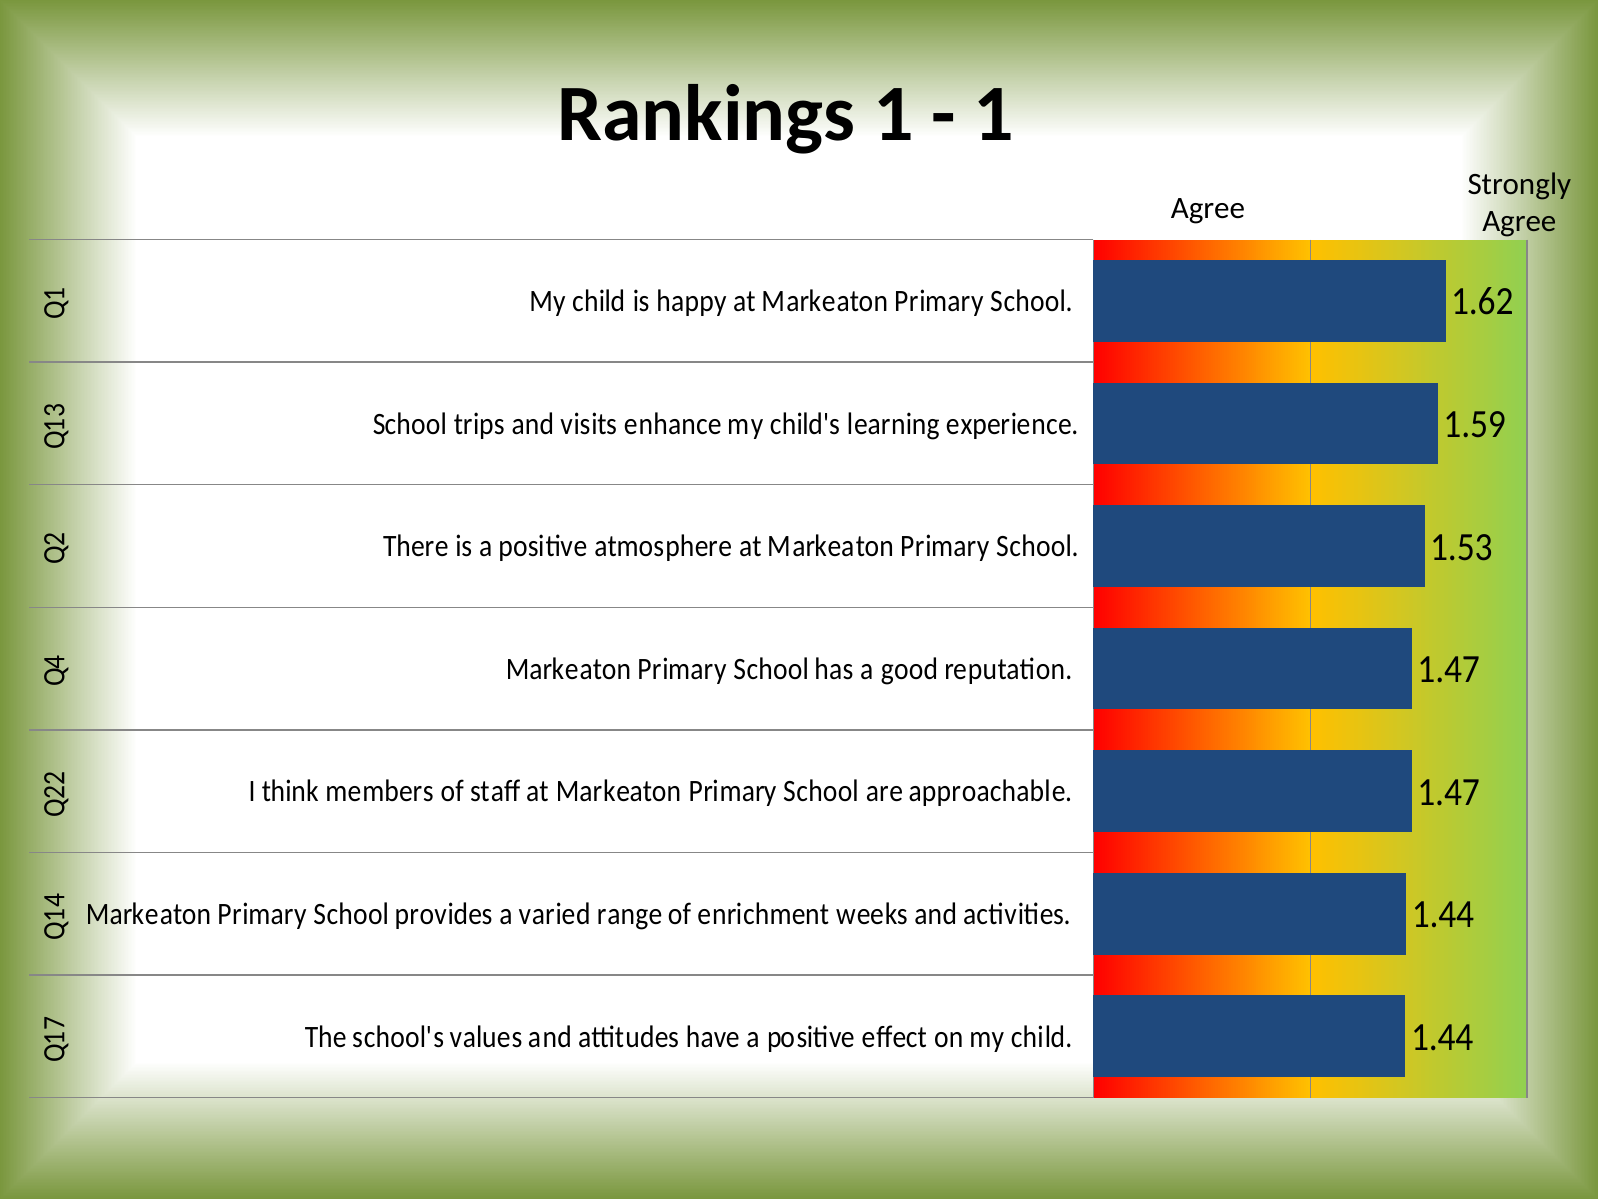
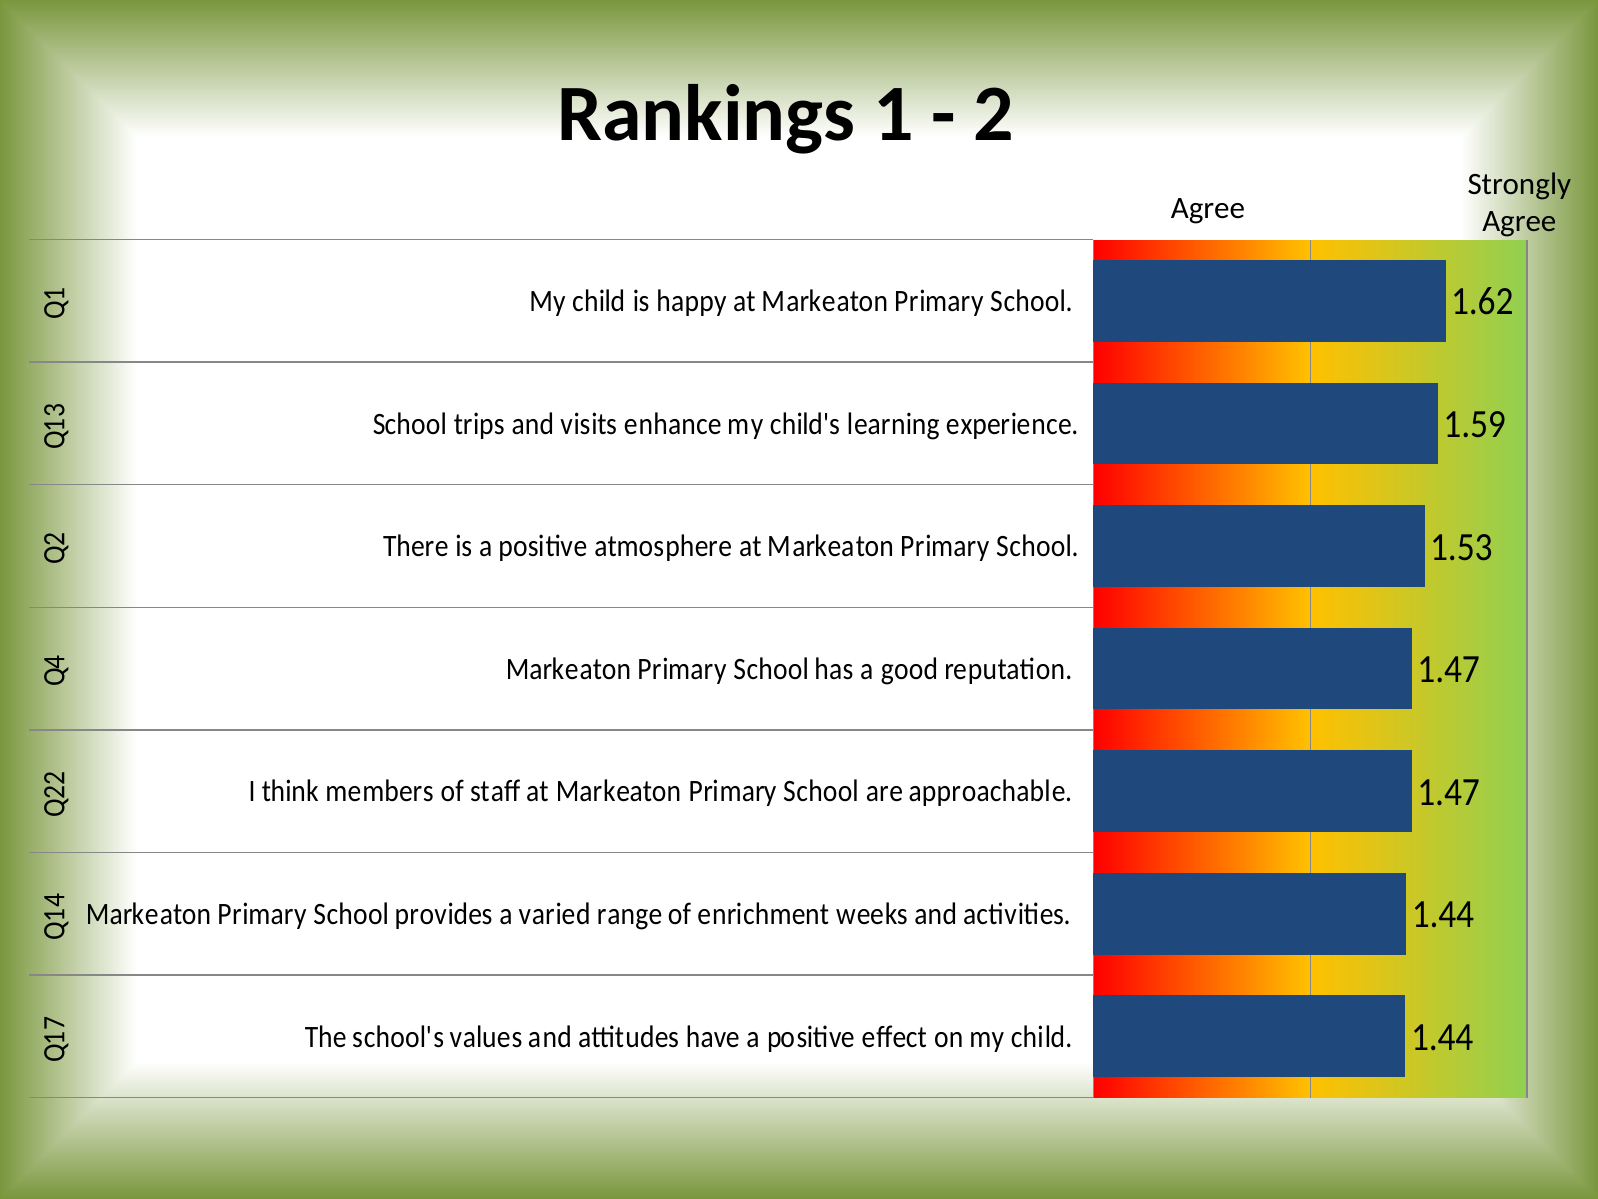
1: 1 -> 2 (994, 114)
